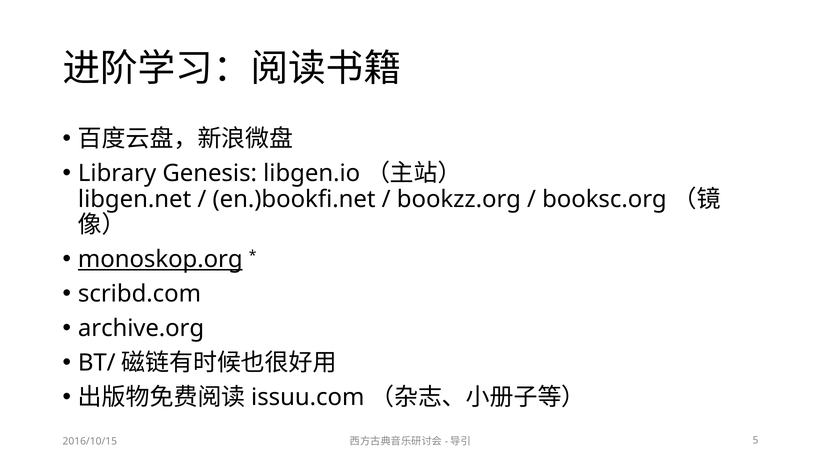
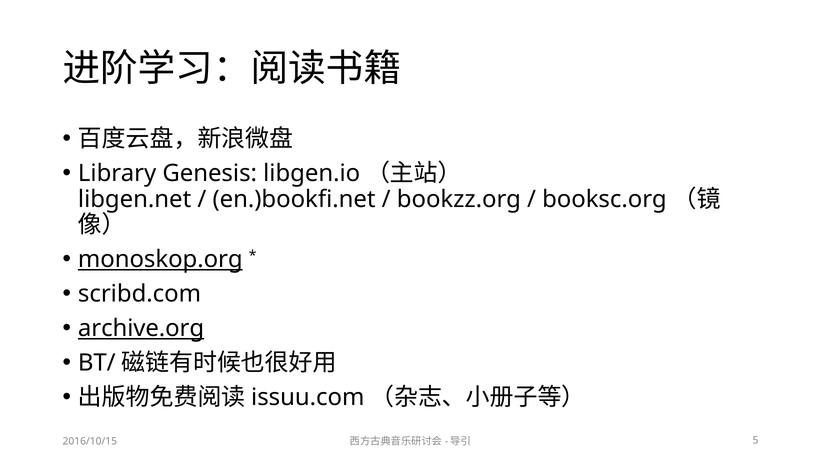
archive.org underline: none -> present (141, 328)
